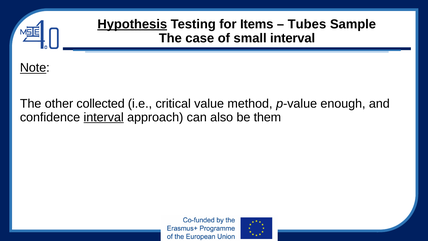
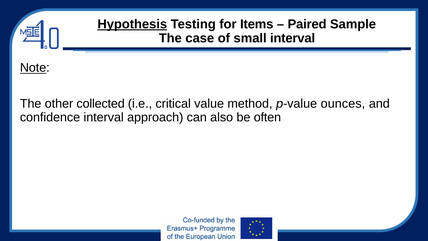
Tubes: Tubes -> Paired (307, 24)
enough: enough -> ounces (343, 104)
interval underline: present -> none (104, 117)
them: them -> often (267, 117)
